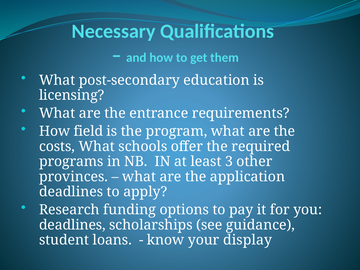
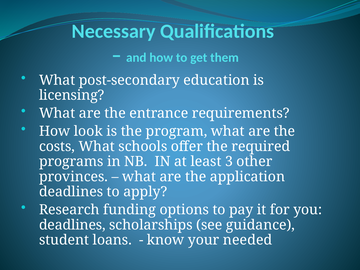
field: field -> look (88, 131)
display: display -> needed (248, 240)
